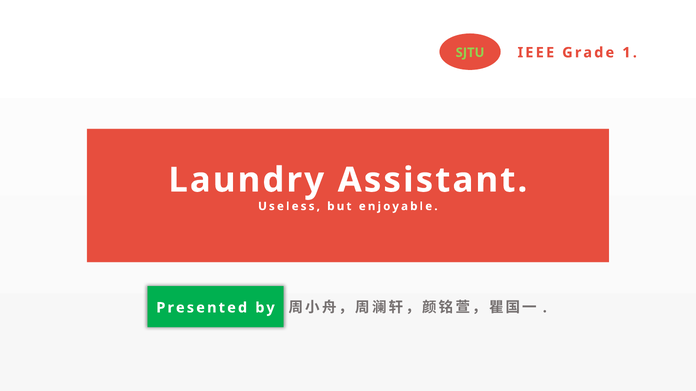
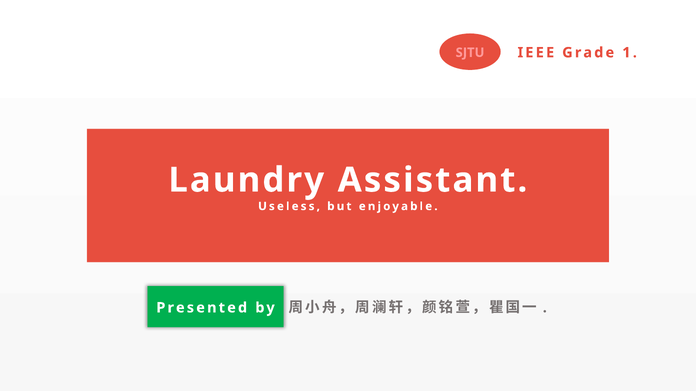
SJTU colour: light green -> pink (470, 53)
